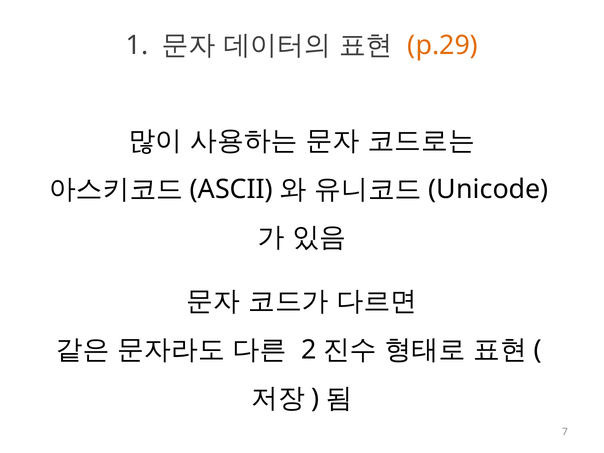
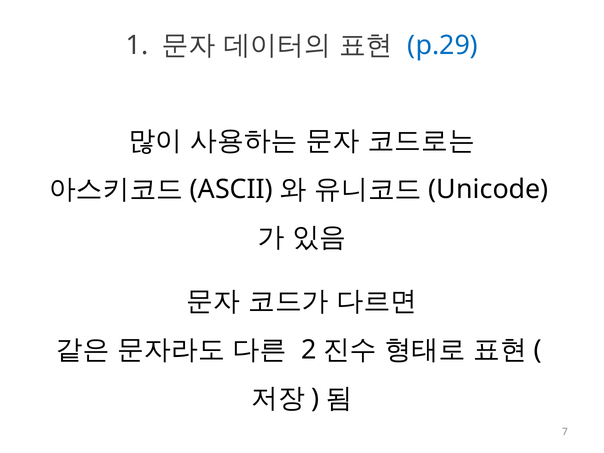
p.29 colour: orange -> blue (443, 45)
